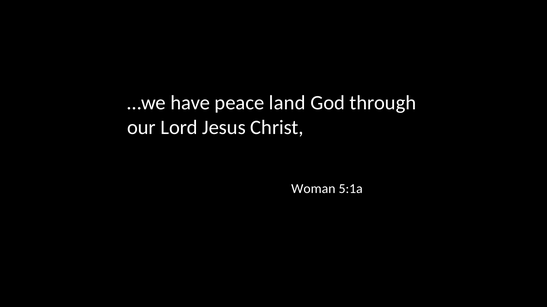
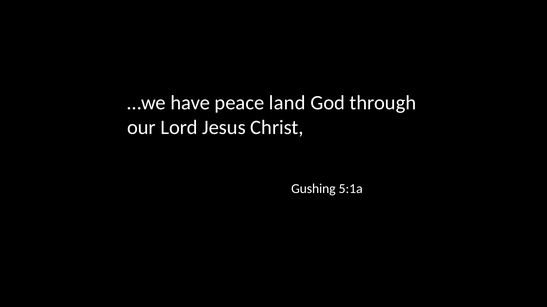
Woman: Woman -> Gushing (313, 189)
